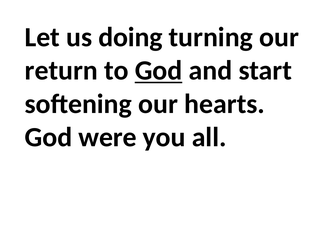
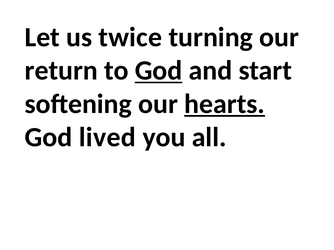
doing: doing -> twice (130, 37)
hearts underline: none -> present (225, 104)
were: were -> lived (107, 137)
